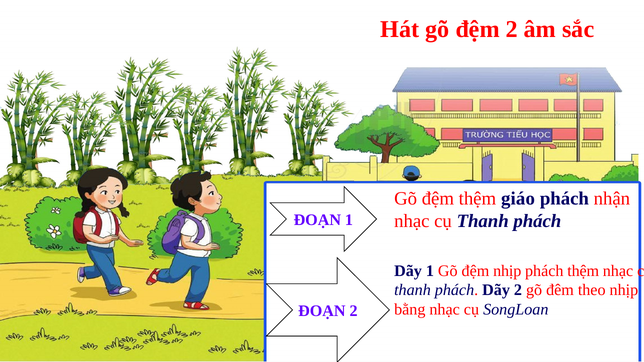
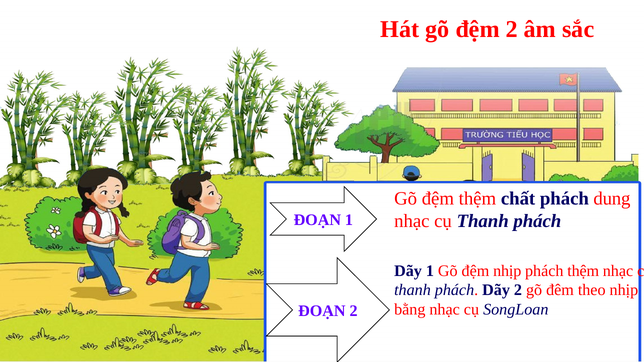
giáo: giáo -> chất (518, 199)
nhận: nhận -> dung (612, 199)
